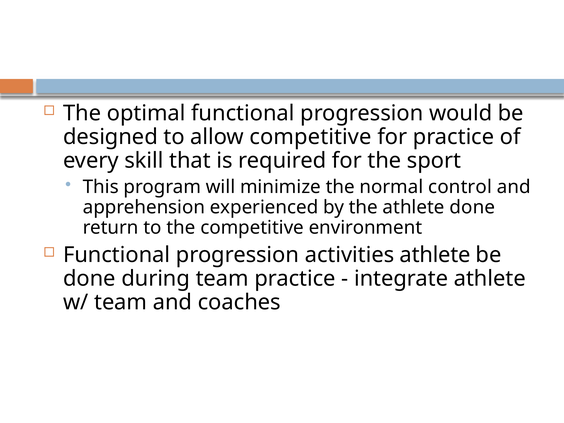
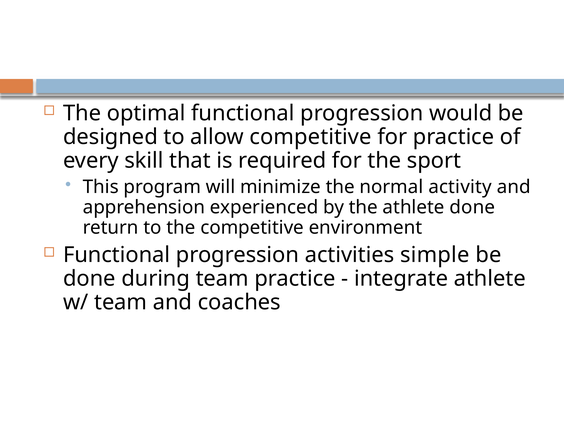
control: control -> activity (460, 187)
activities athlete: athlete -> simple (435, 255)
